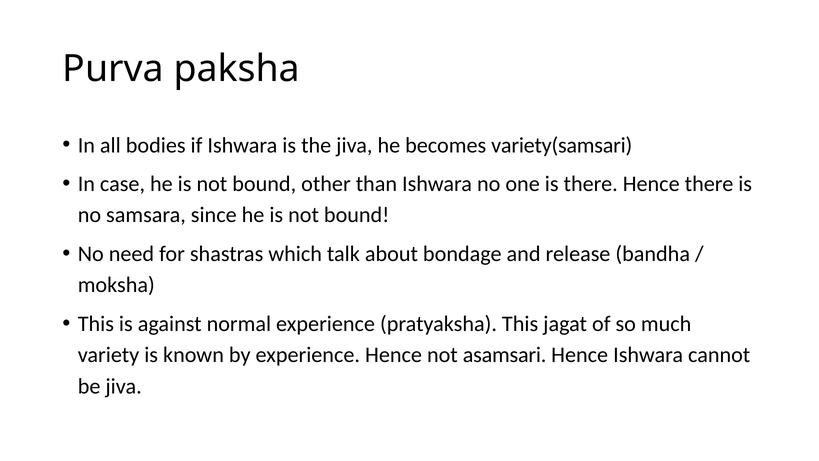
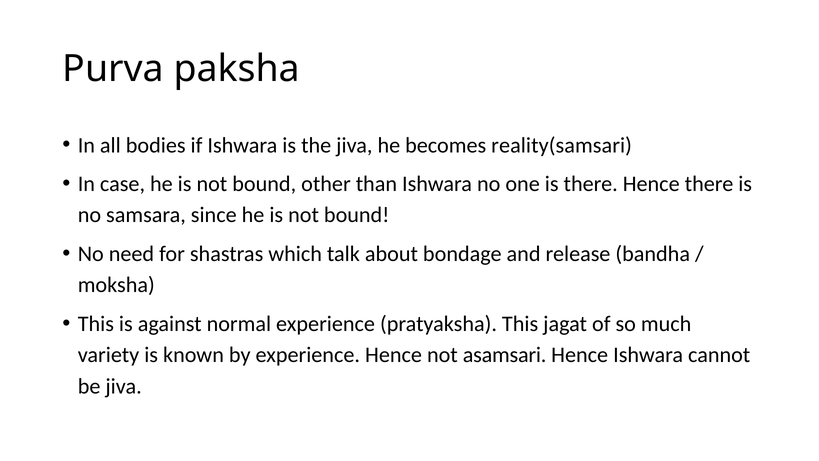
variety(samsari: variety(samsari -> reality(samsari (562, 145)
